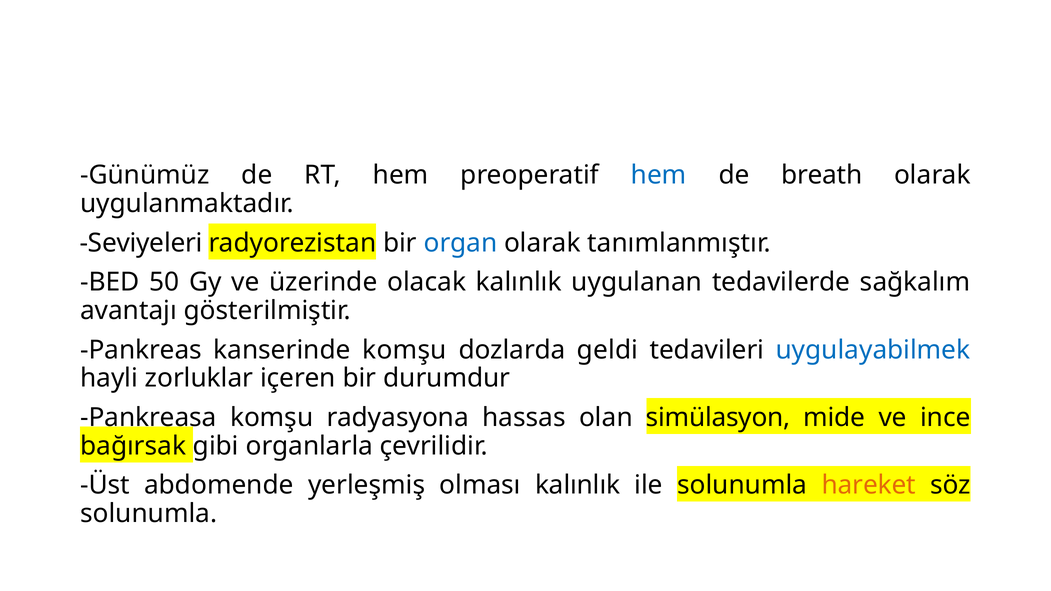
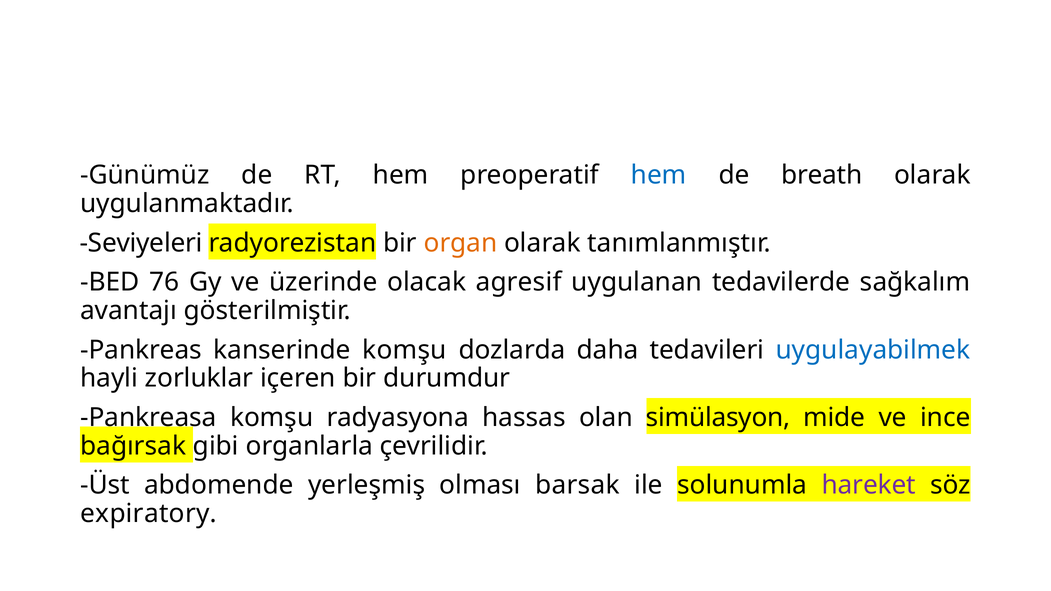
organ colour: blue -> orange (461, 243)
50: 50 -> 76 (164, 282)
olacak kalınlık: kalınlık -> agresif (519, 282)
geldi: geldi -> daha (608, 350)
olması kalınlık: kalınlık -> barsak (577, 485)
hareket colour: orange -> purple (869, 485)
solunumla: solunumla -> expiratory (149, 514)
